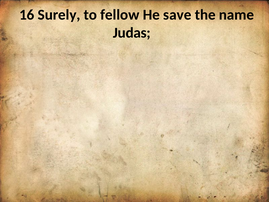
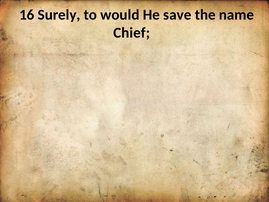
fellow: fellow -> would (120, 15)
Judas: Judas -> Chief (132, 33)
